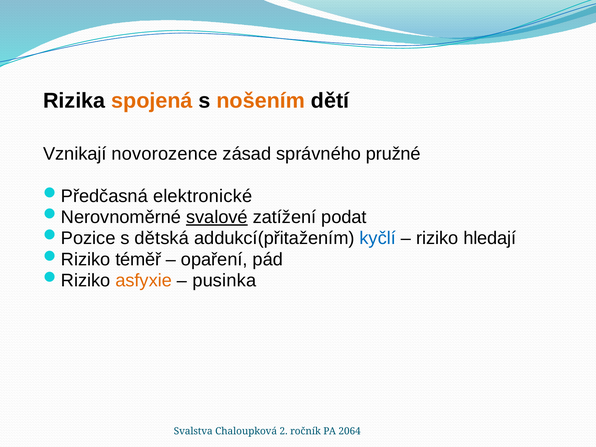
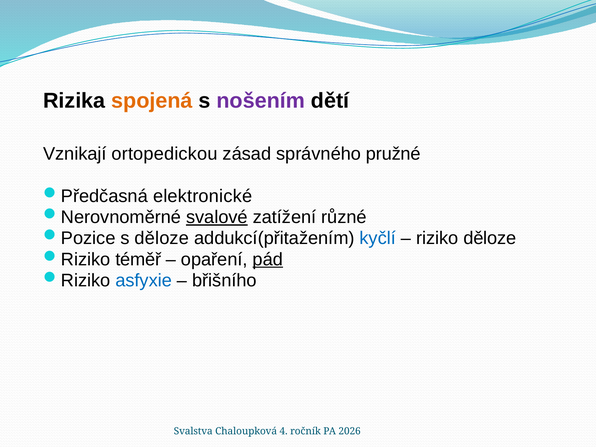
nošením colour: orange -> purple (261, 101)
novorozence: novorozence -> ortopedickou (165, 154)
podat: podat -> různé (344, 217)
s dětská: dětská -> děloze (162, 238)
riziko hledají: hledají -> děloze (490, 238)
pád underline: none -> present (268, 259)
asfyxie colour: orange -> blue (144, 280)
pusinka: pusinka -> břišního (224, 280)
2: 2 -> 4 (284, 431)
2064: 2064 -> 2026 (350, 431)
